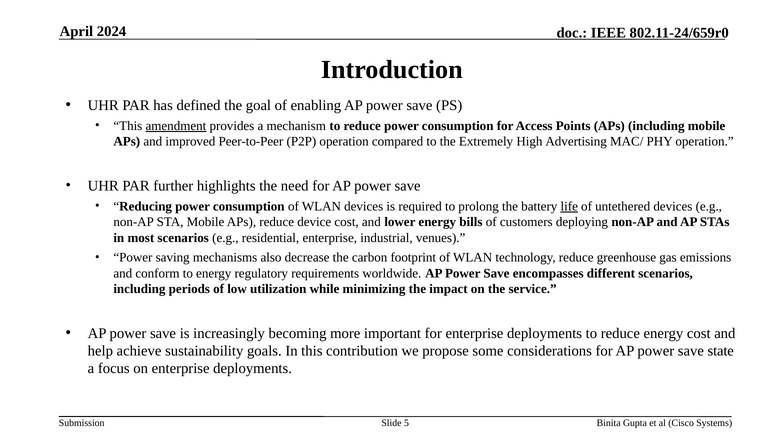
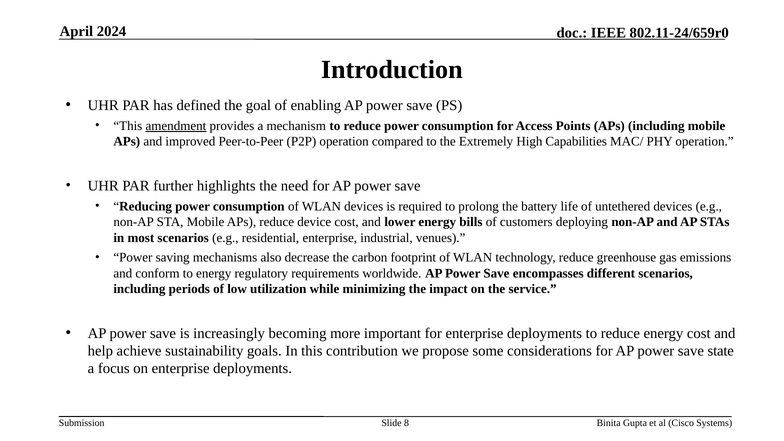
Advertising: Advertising -> Capabilities (576, 142)
life underline: present -> none (569, 206)
5: 5 -> 8 (406, 423)
